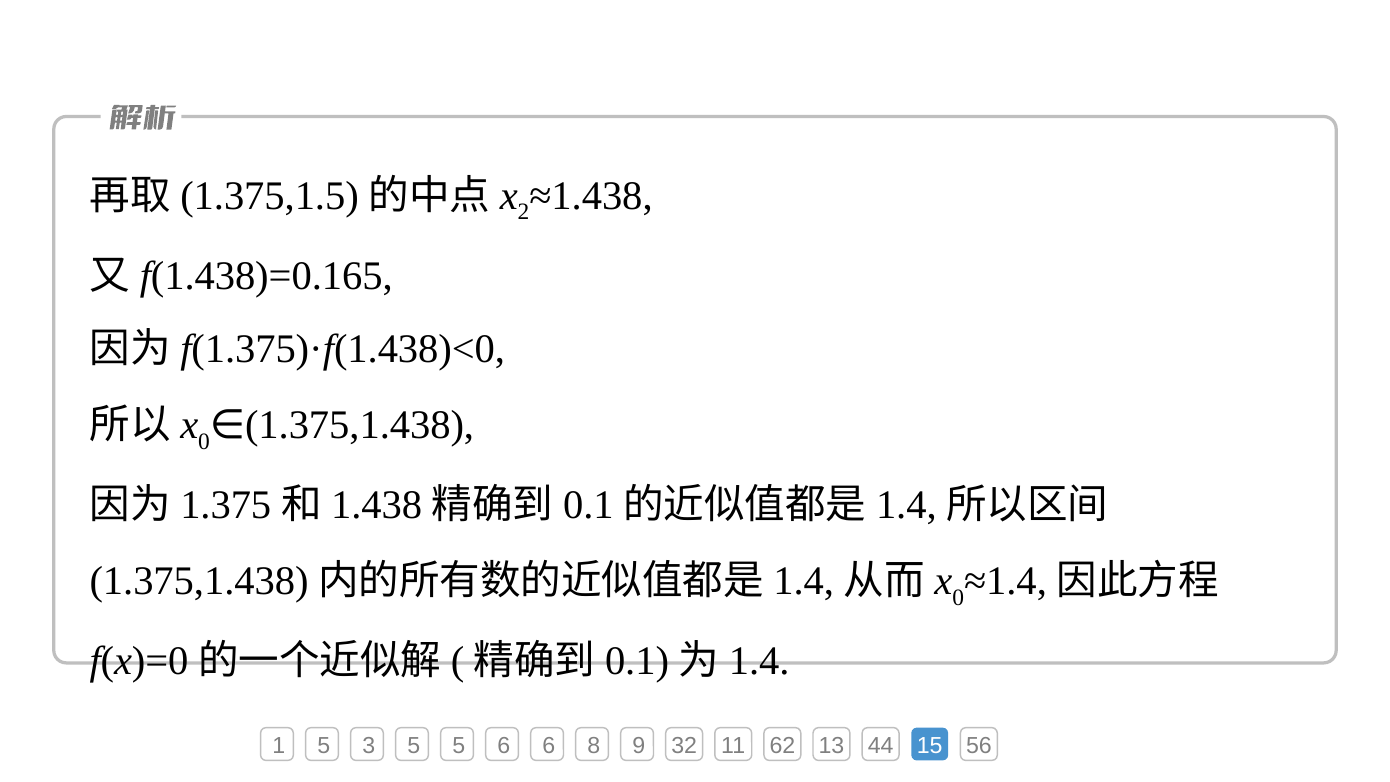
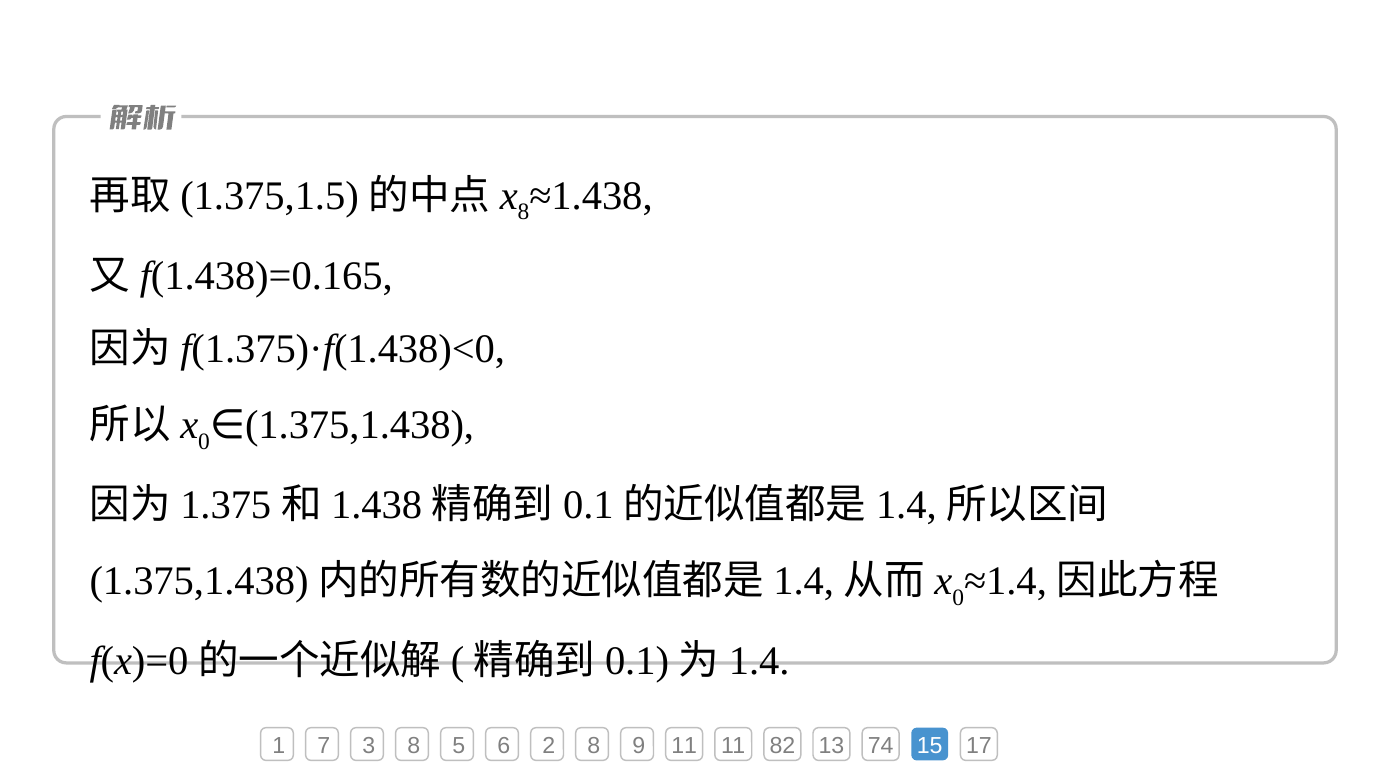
2: 2 -> 8 (524, 212)
1 5: 5 -> 7 (324, 745)
3 5: 5 -> 8 (414, 745)
6 6: 6 -> 2 (549, 745)
9 32: 32 -> 11 (684, 745)
62: 62 -> 82 (782, 745)
44: 44 -> 74 (881, 745)
56: 56 -> 17 (979, 745)
